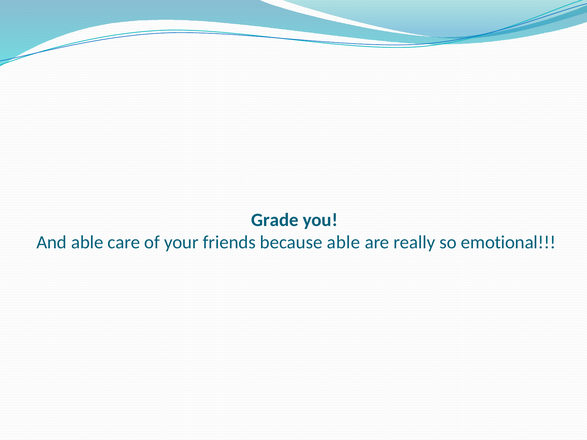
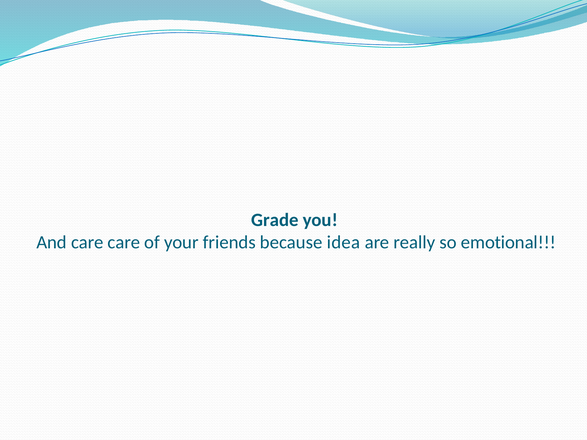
And able: able -> care (87, 243)
because able: able -> idea (343, 243)
